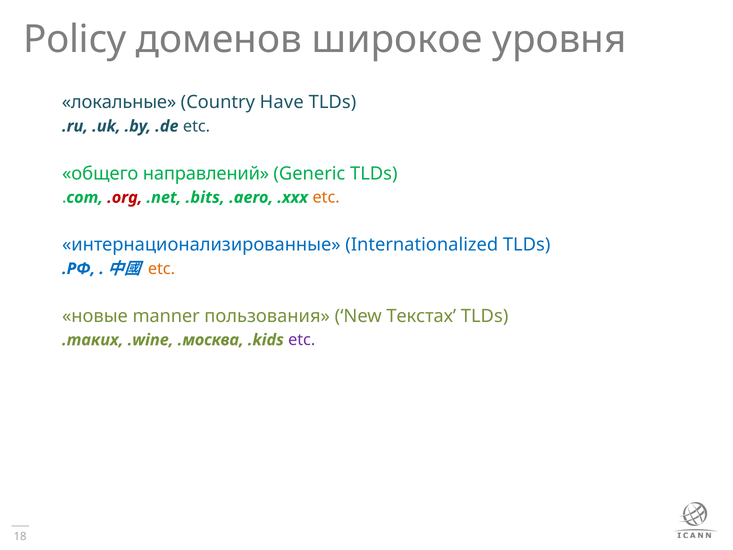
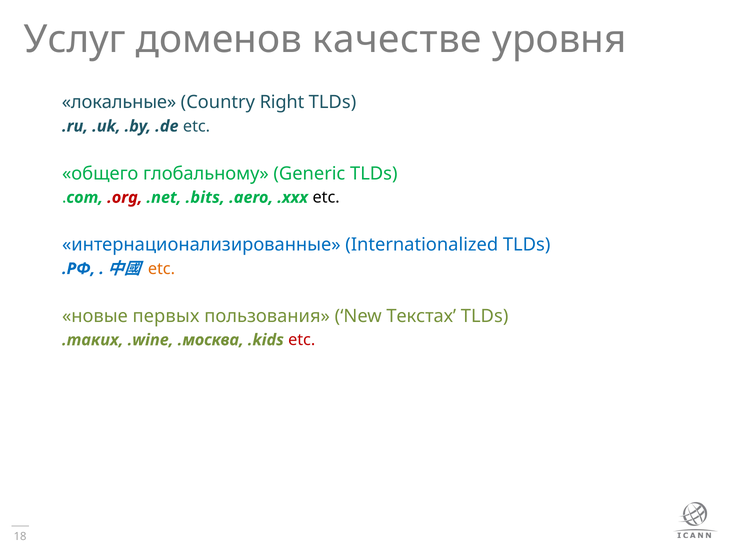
Policy: Policy -> Услуг (75, 40)
широкое: широкое -> качестве (397, 40)
Have: Have -> Right (282, 102)
направлений: направлений -> глобальному (206, 174)
etc colour: orange -> black (326, 197)
manner: manner -> первых (166, 316)
etc colour: purple -> red (302, 340)
